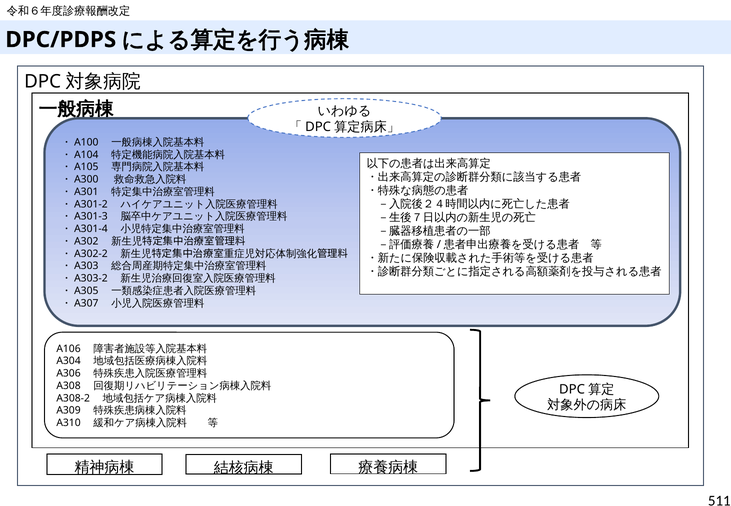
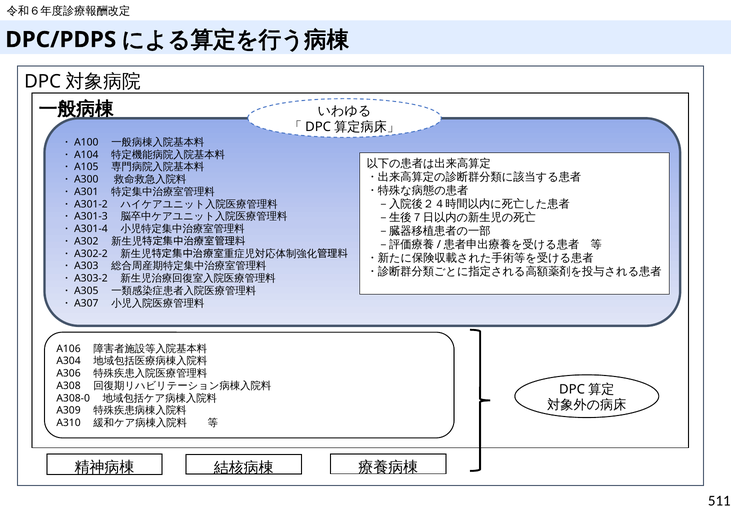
A308-2: A308-2 -> A308-0 (73, 398)
